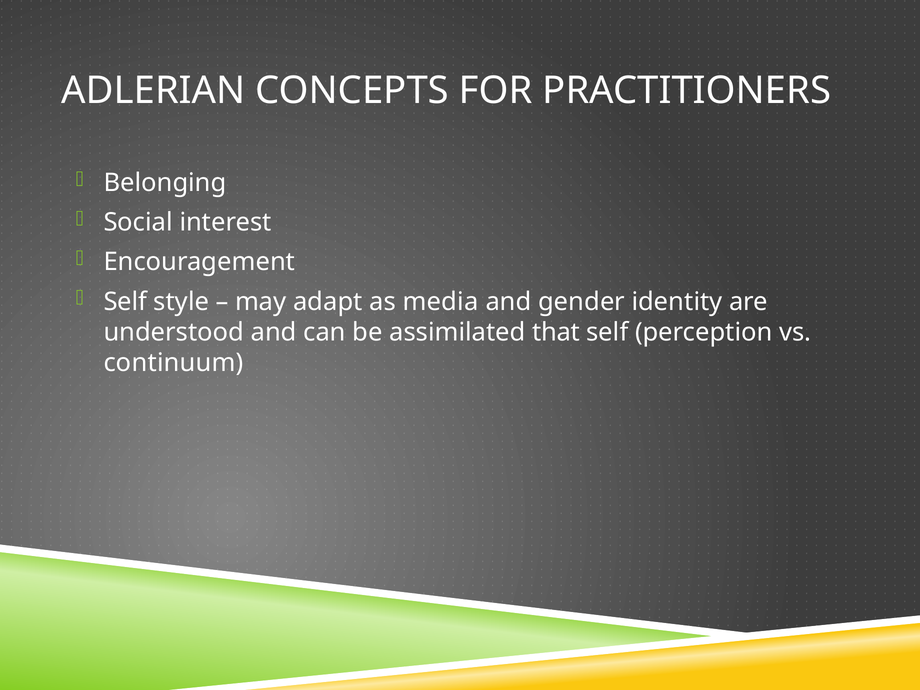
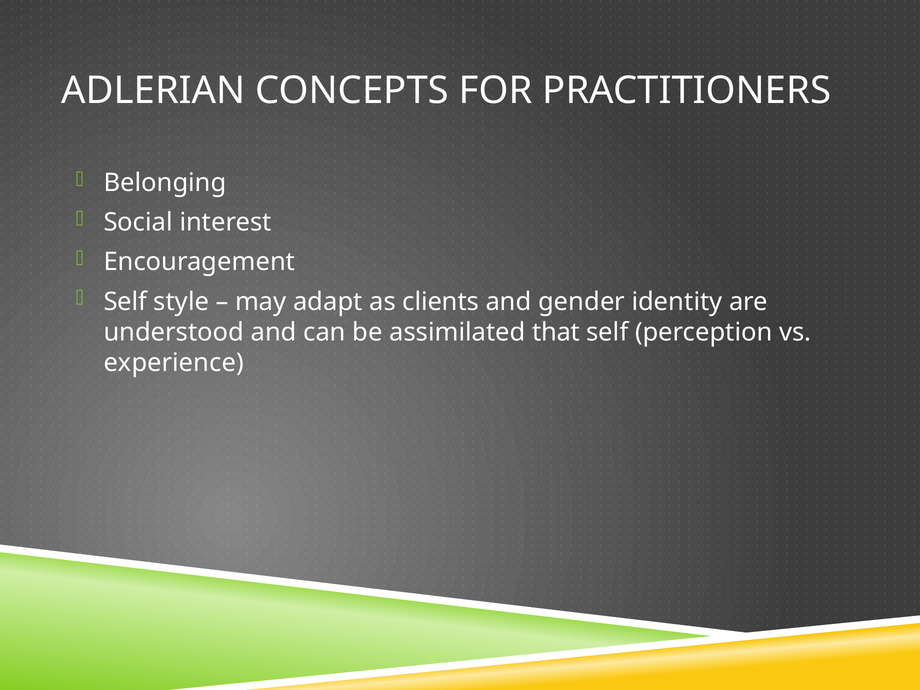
media: media -> clients (441, 302)
continuum: continuum -> experience (174, 363)
